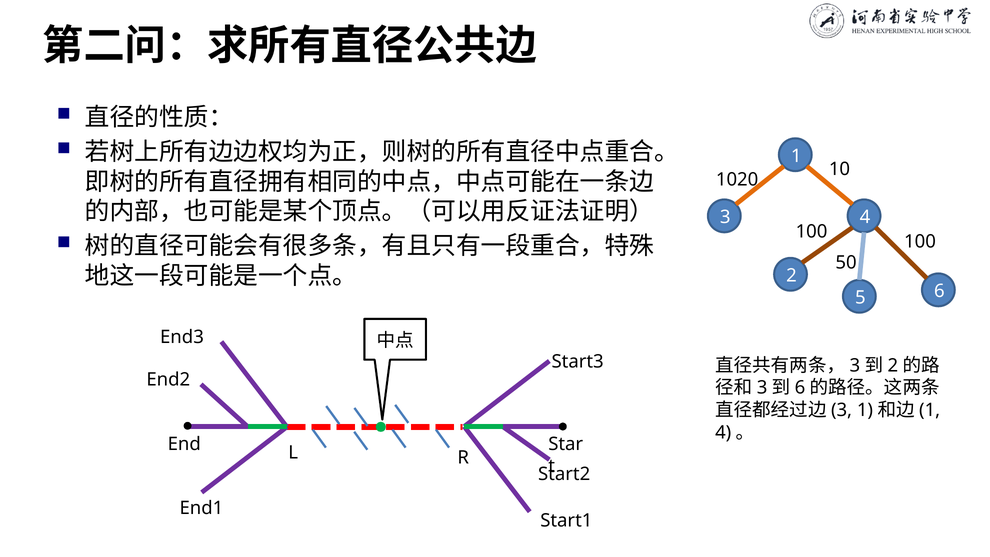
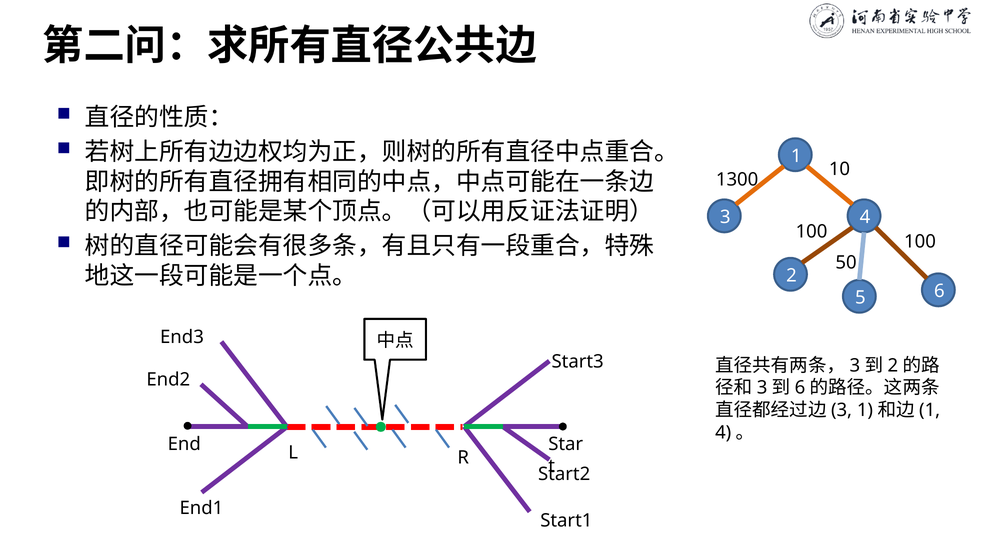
1020: 1020 -> 1300 (737, 179)
